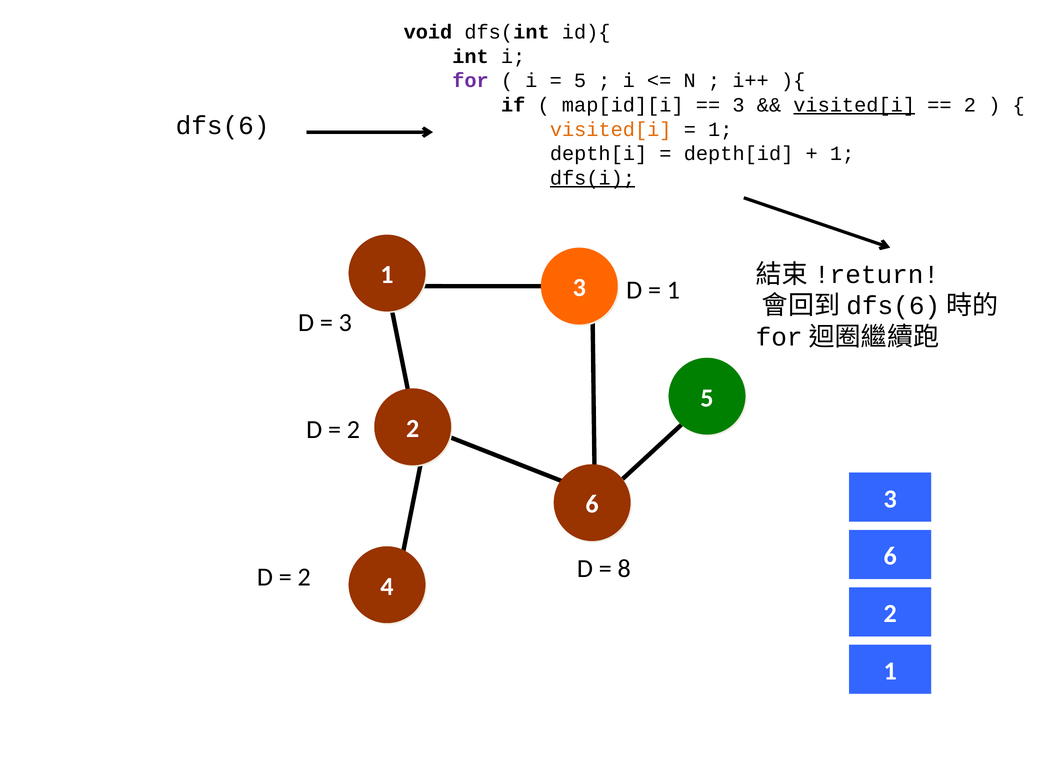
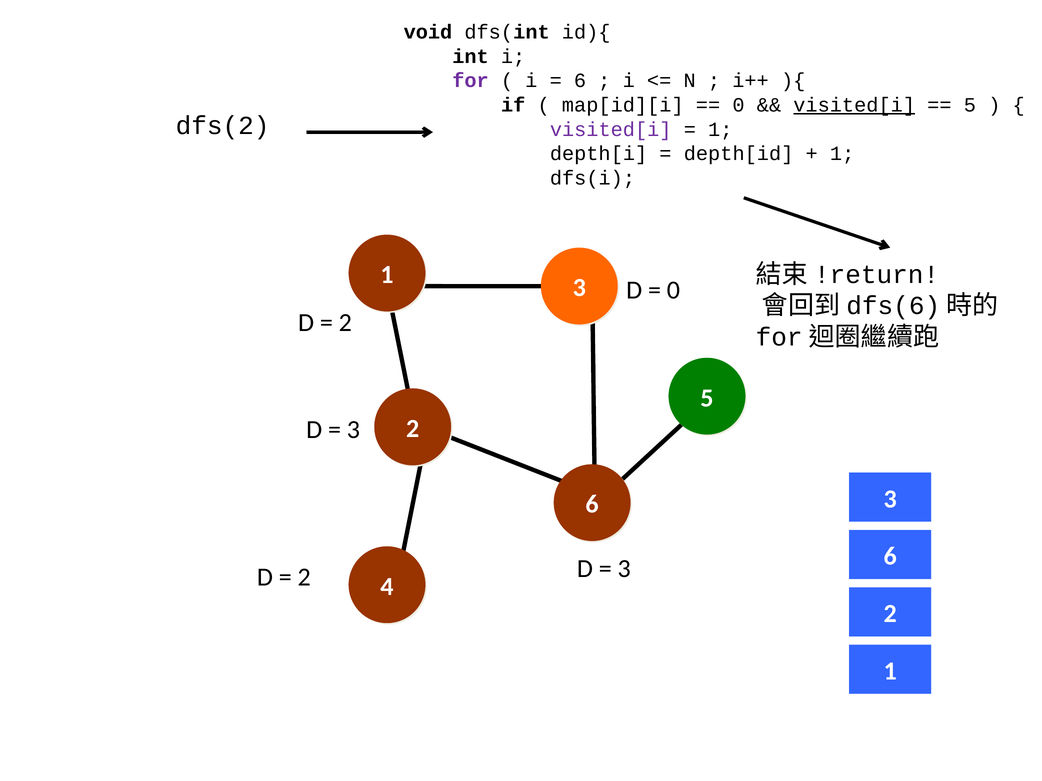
5: 5 -> 6 (580, 81)
3: 3 -> 0 (738, 105)
2: 2 -> 5 (970, 105)
dfs(6: dfs(6 -> dfs(2 (223, 126)
visited[i colour: orange -> purple (611, 129)
dfs(i underline: present -> none (592, 178)
1: 1 -> 0 (673, 290)
3: 3 -> 2 (345, 323)
2: 2 -> 3 (353, 430)
8: 8 -> 3 (624, 569)
